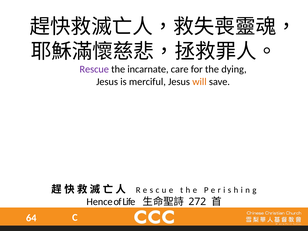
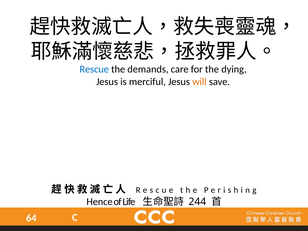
Rescue colour: purple -> blue (94, 69)
incarnate: incarnate -> demands (148, 69)
272: 272 -> 244 (197, 202)
